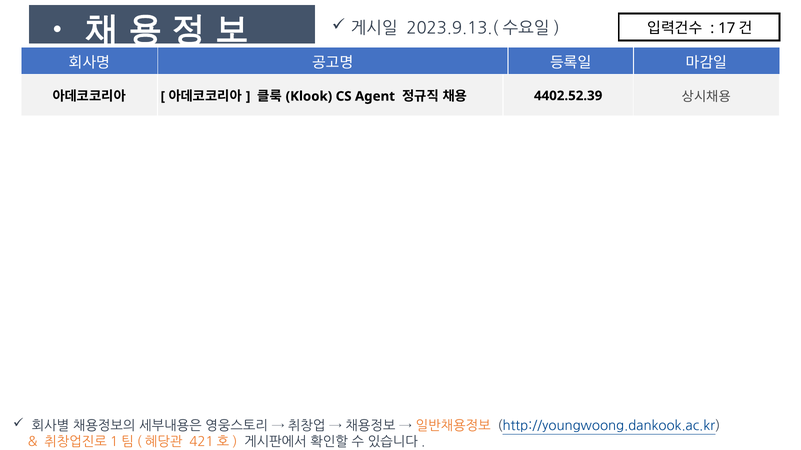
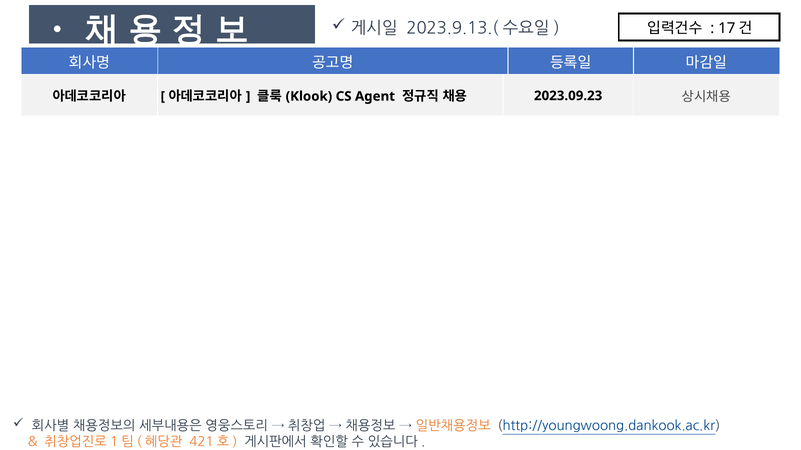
4402.52.39: 4402.52.39 -> 2023.09.23 (568, 96)
